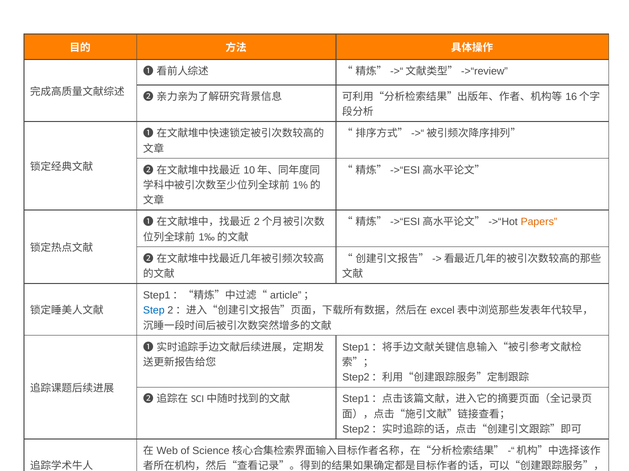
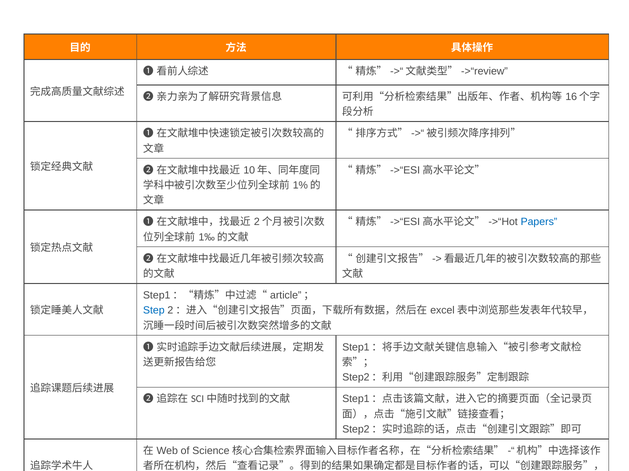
Papers colour: orange -> blue (539, 222)
